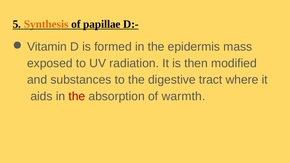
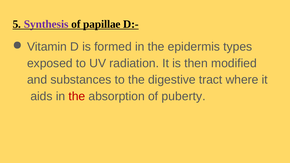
Synthesis colour: orange -> purple (46, 24)
mass: mass -> types (238, 47)
warmth: warmth -> puberty (184, 96)
